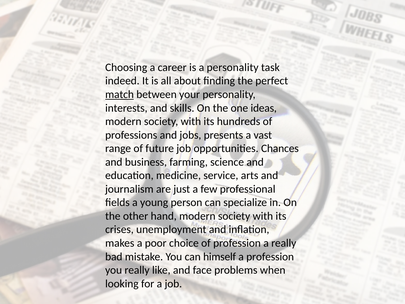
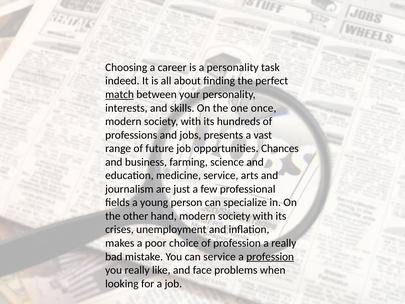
ideas: ideas -> once (264, 108)
can himself: himself -> service (219, 256)
profession underline: none -> present (270, 256)
